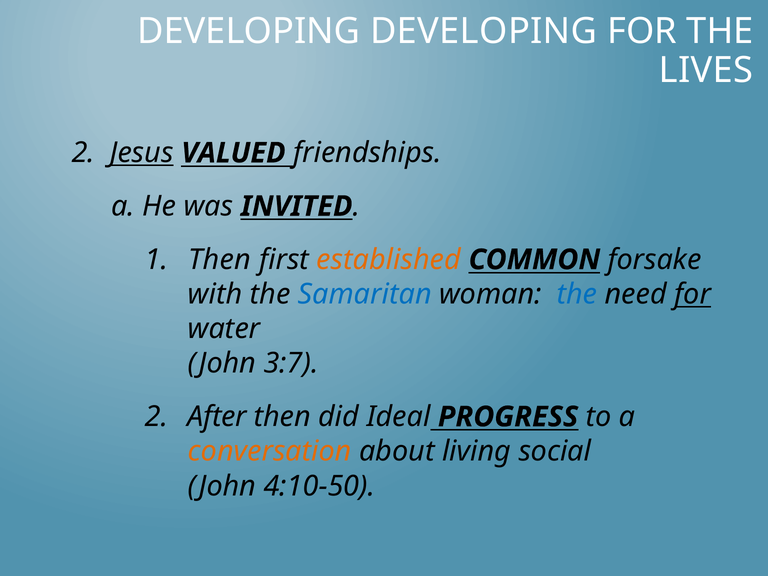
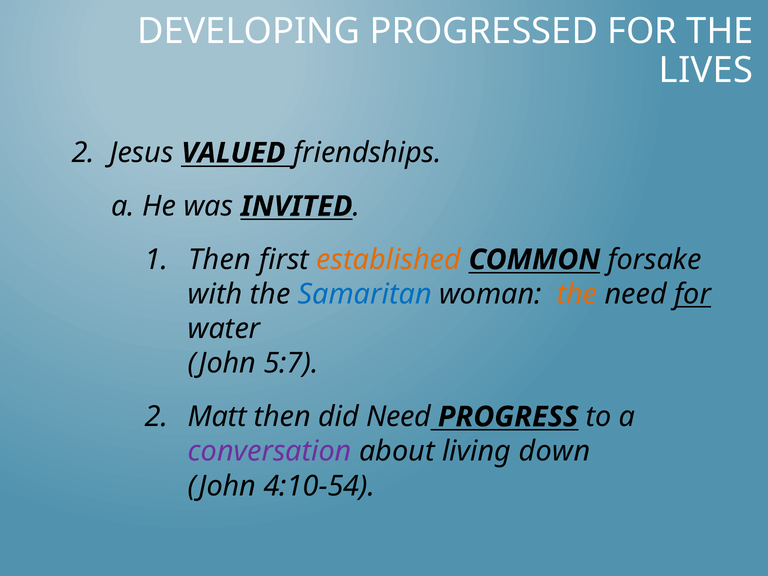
DEVELOPING DEVELOPING: DEVELOPING -> PROGRESSED (484, 31)
Jesus underline: present -> none (142, 153)
the colour: blue -> orange (577, 294)
3:7: 3:7 -> 5:7 (291, 363)
After: After -> Matt (217, 417)
did Ideal: Ideal -> Need (399, 417)
conversation colour: orange -> purple (270, 451)
social: social -> down (555, 451)
4:10-50: 4:10-50 -> 4:10-54 (319, 486)
